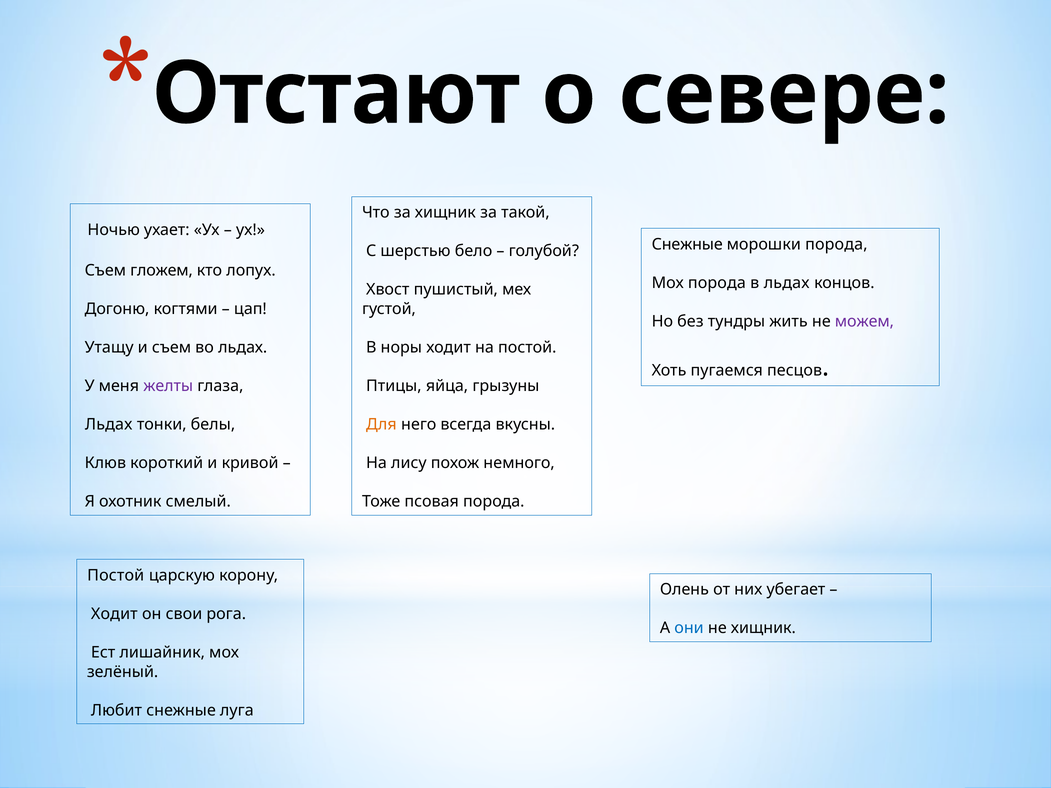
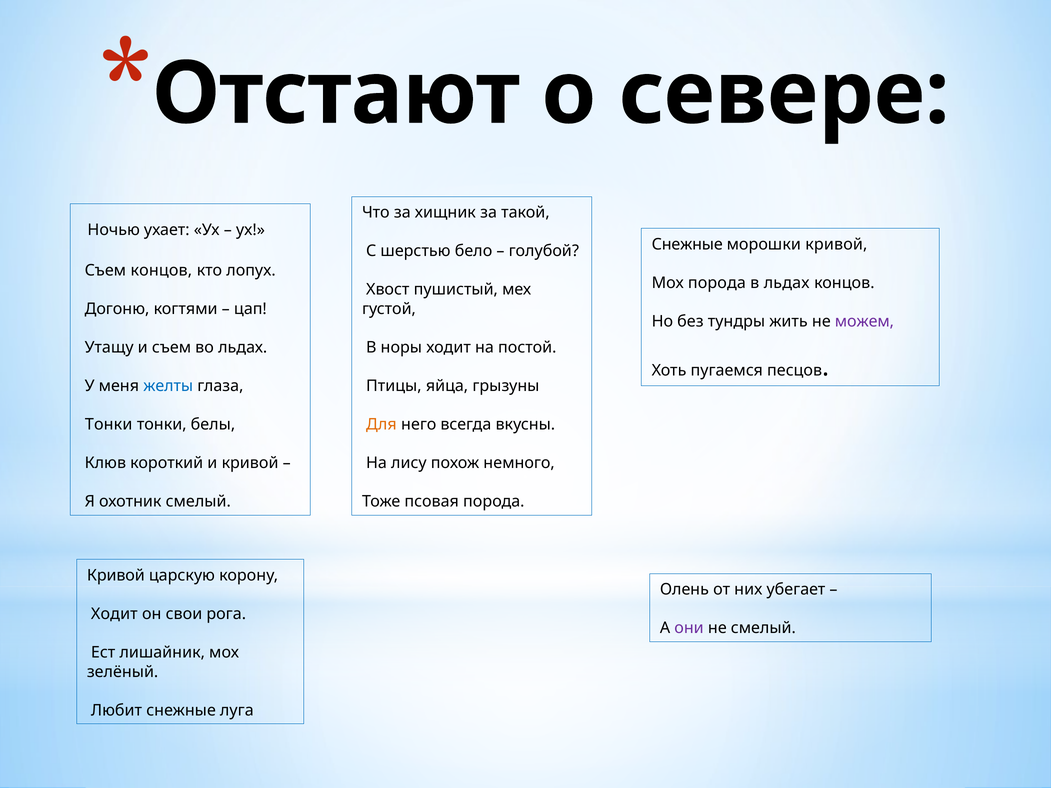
морошки порода: порода -> кривой (836, 245)
Съем гложем: гложем -> концов (161, 270)
желты colour: purple -> blue (168, 386)
Льдах: Льдах -> Тонки (109, 425)
Постой: Постой -> Кривой (116, 576)
они colour: blue -> purple (689, 628)
не хищник: хищник -> смелый (763, 628)
